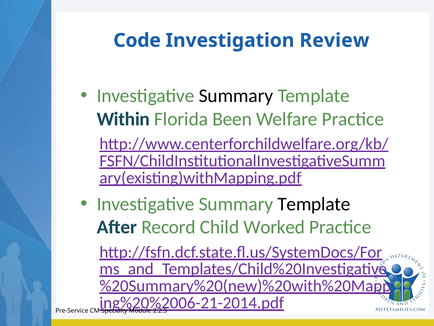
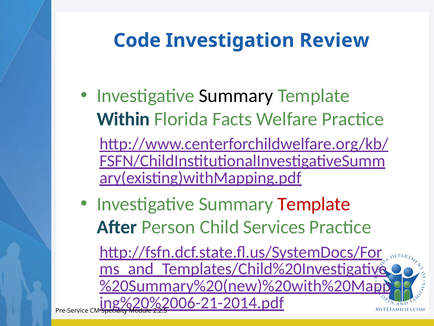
Been: Been -> Facts (232, 119)
Template colour: black -> red (314, 204)
Record: Record -> Person (168, 227)
Worked: Worked -> Services (274, 227)
